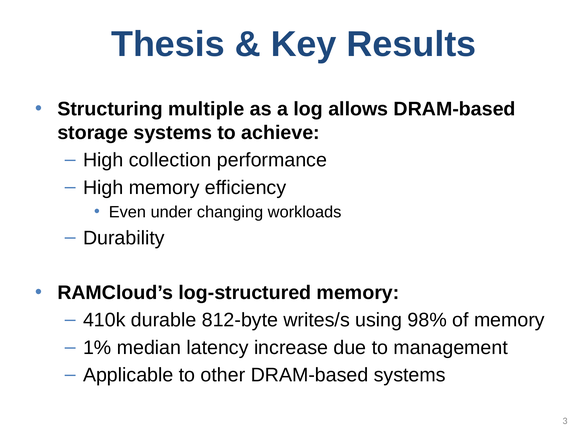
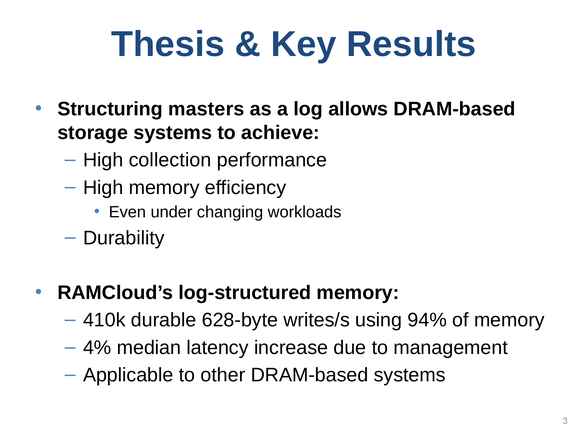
multiple: multiple -> masters (206, 109)
812-byte: 812-byte -> 628-byte (240, 320)
98%: 98% -> 94% (427, 320)
1%: 1% -> 4% (97, 348)
